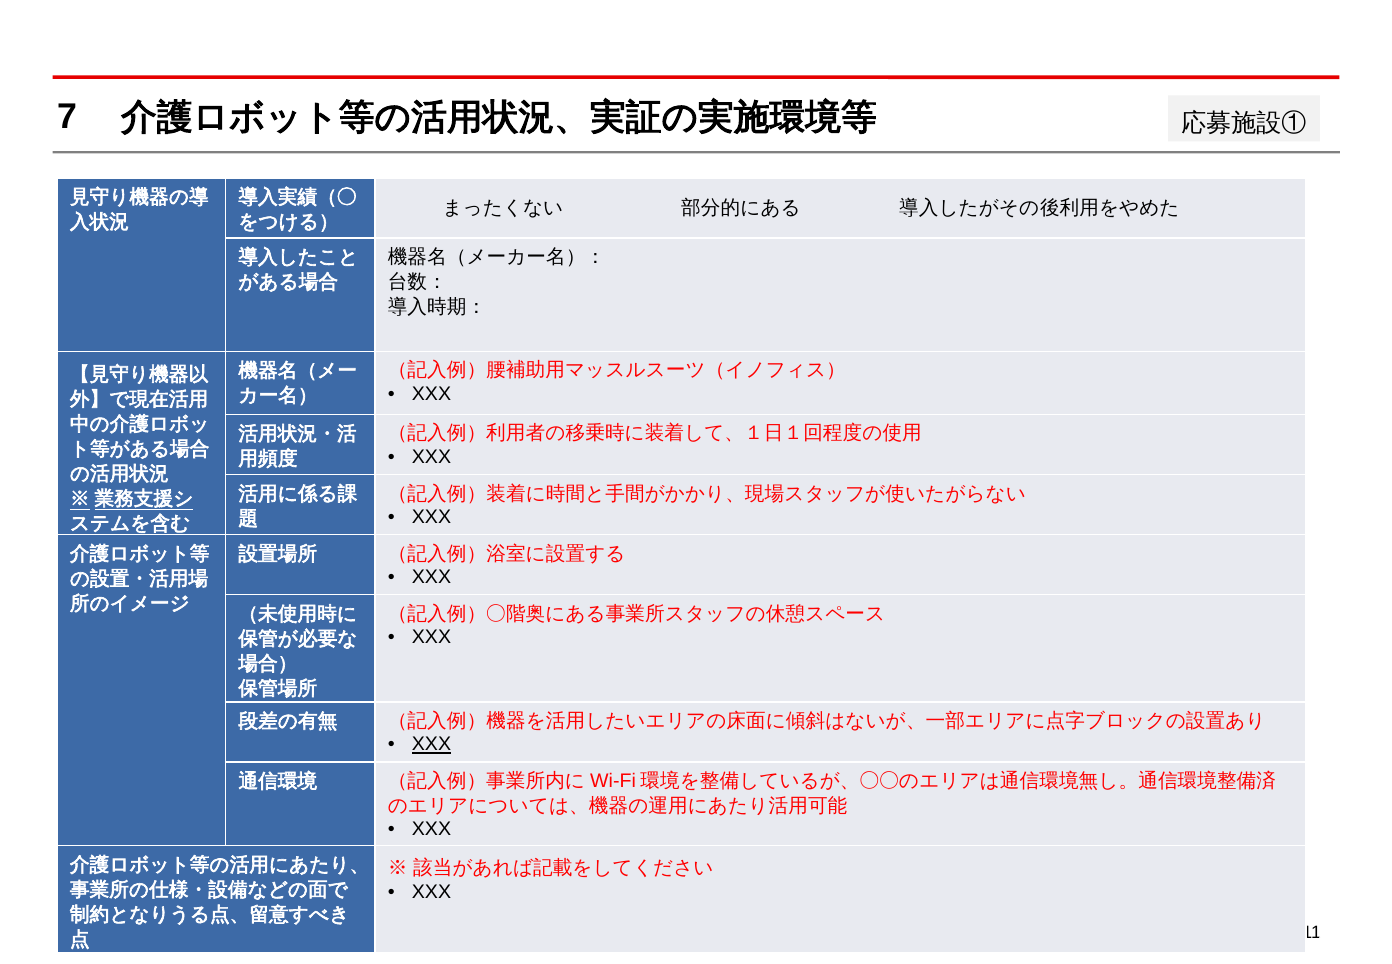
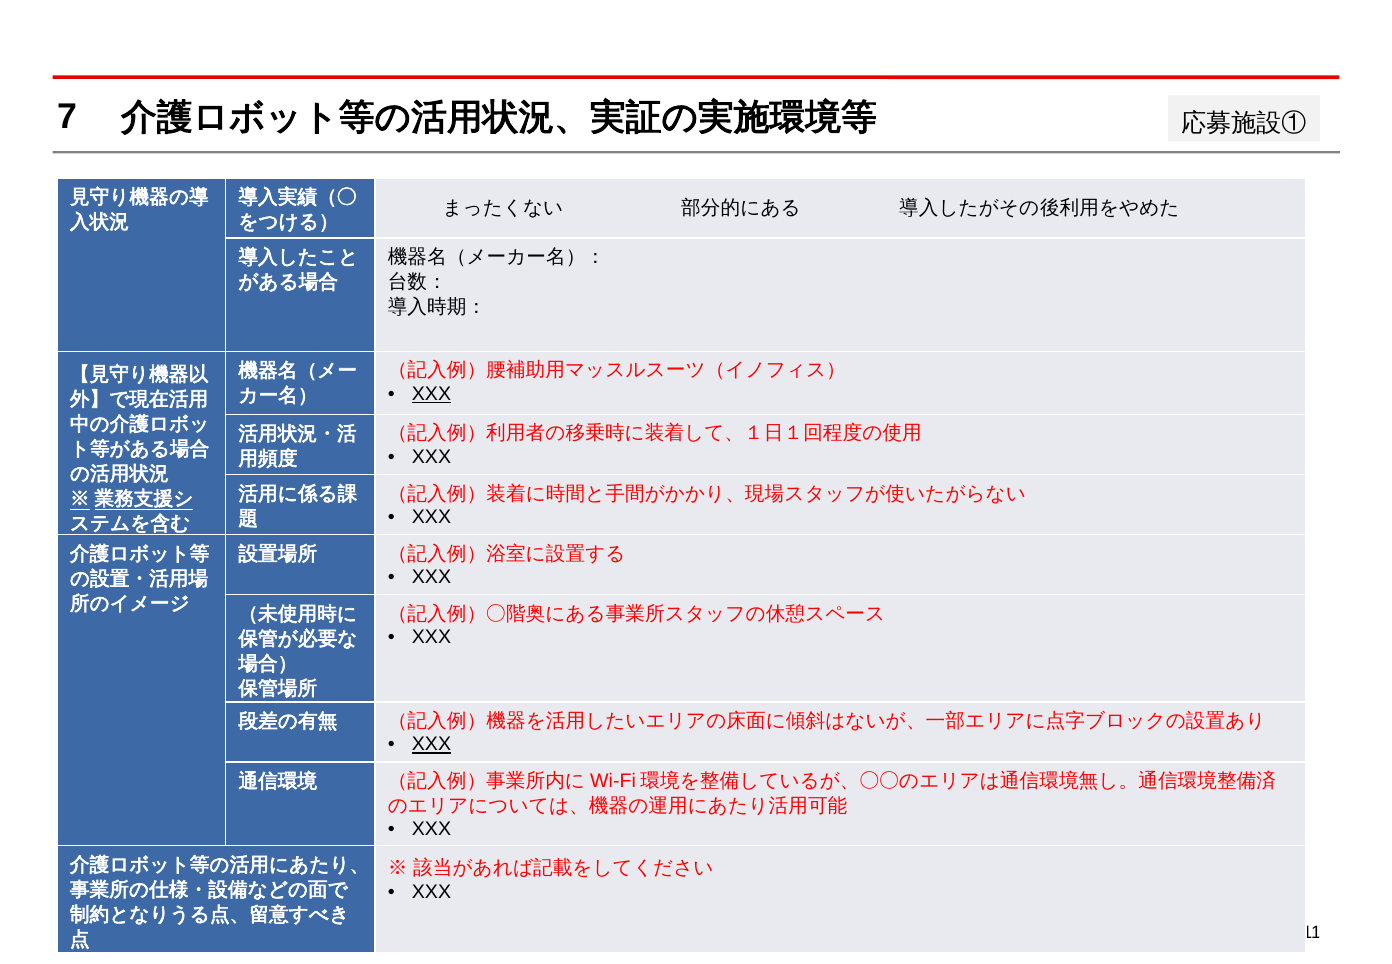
XXX underline: none -> present (432, 394)
